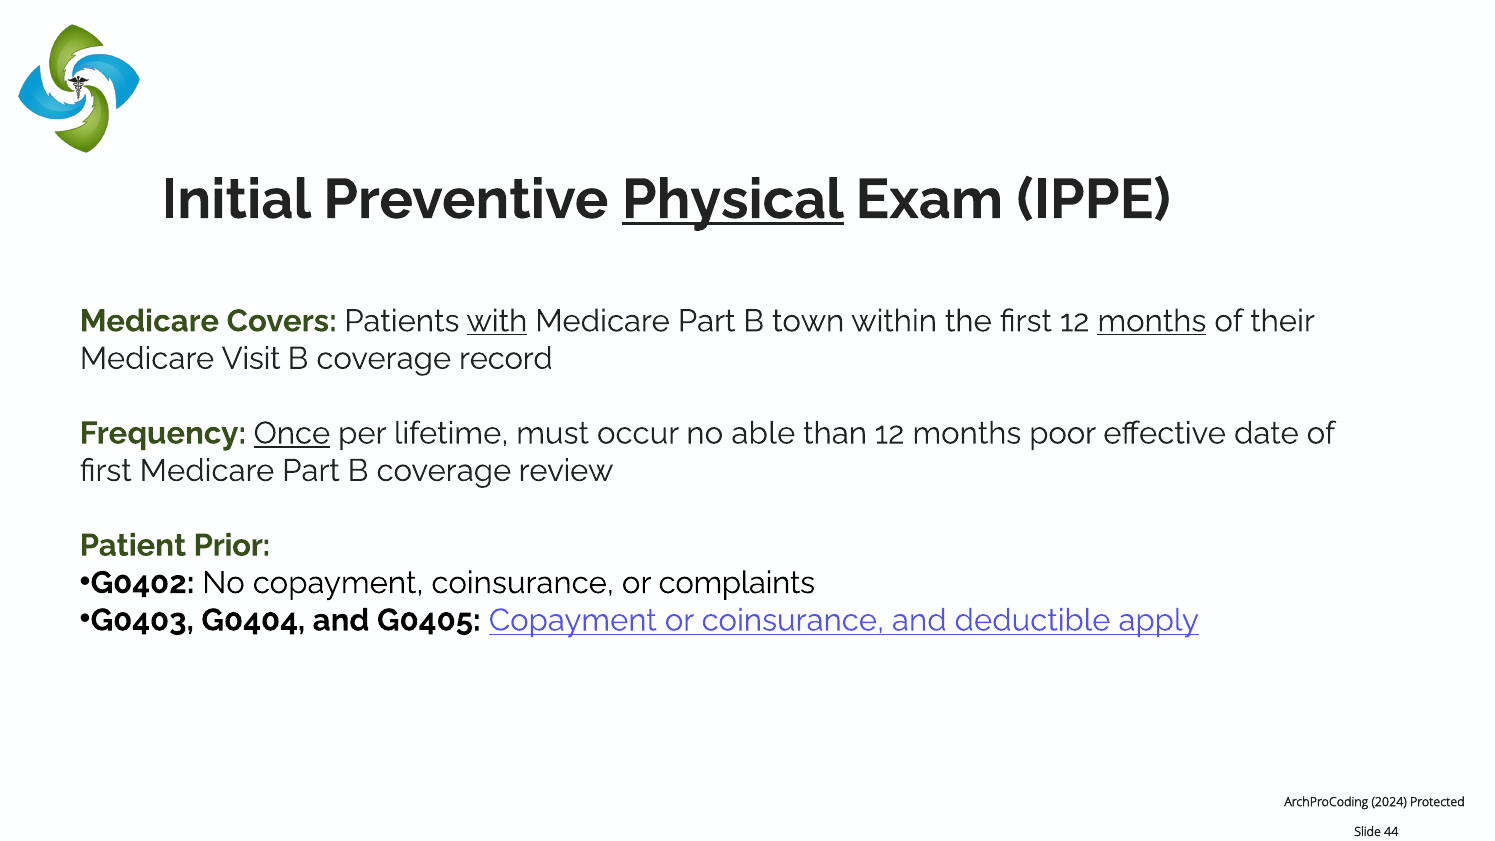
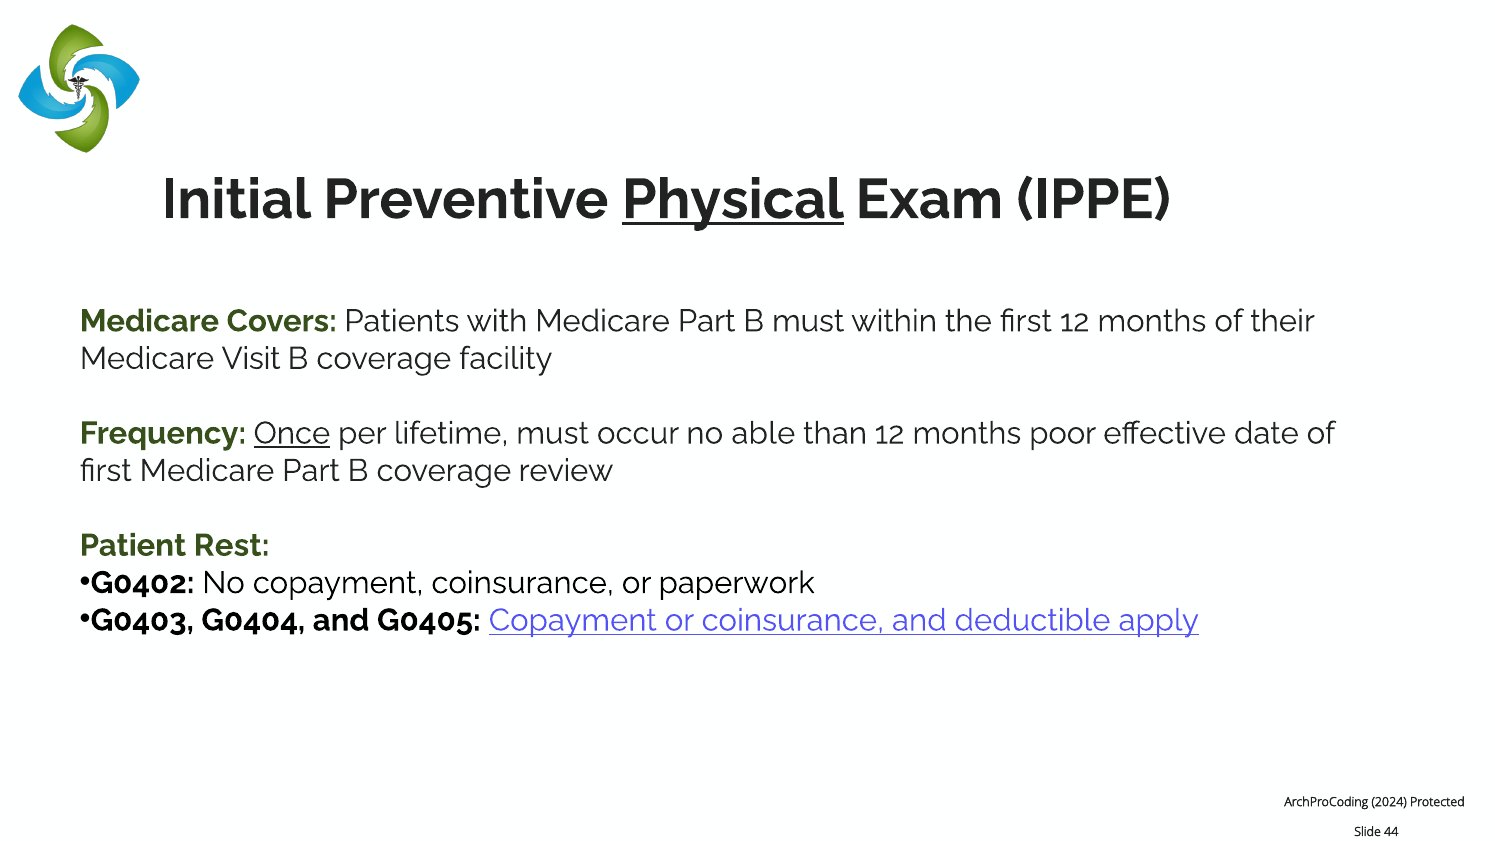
with underline: present -> none (497, 321)
B town: town -> must (808, 321)
months underline: present -> none (1152, 321)
record: record -> facility (506, 358)
Prior: Prior -> Rest (232, 545)
complaints: complaints -> paperwork (737, 583)
